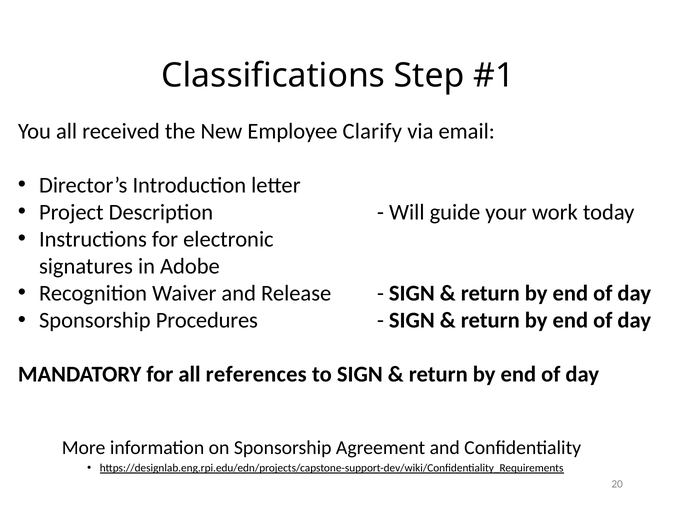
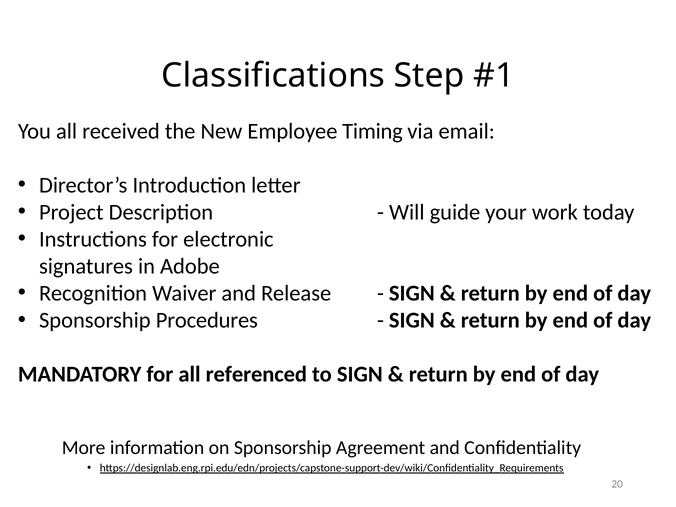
Clarify: Clarify -> Timing (373, 131)
references: references -> referenced (256, 374)
